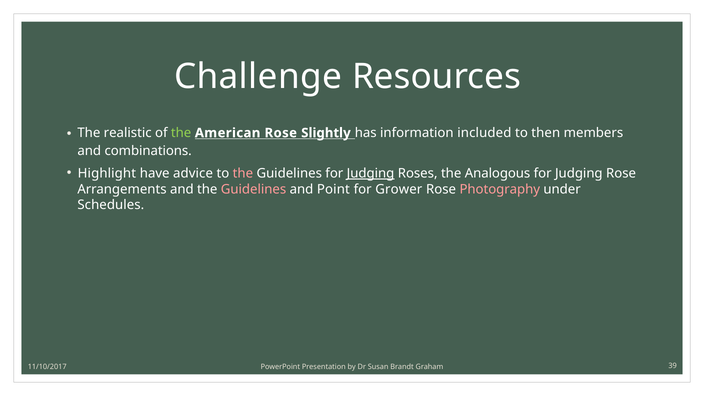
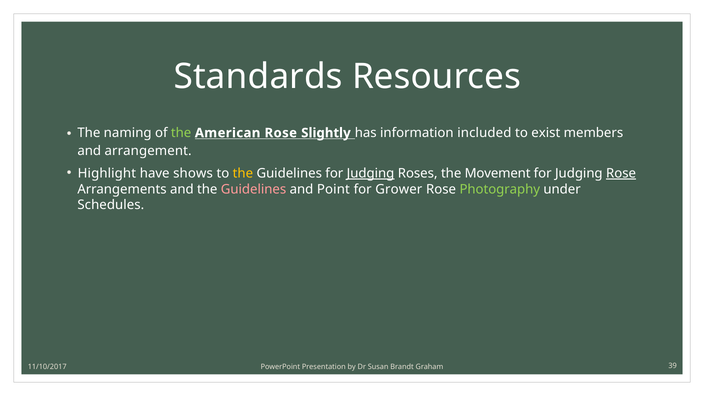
Challenge: Challenge -> Standards (258, 76)
realistic: realistic -> naming (128, 133)
then: then -> exist (546, 133)
combinations: combinations -> arrangement (148, 151)
advice: advice -> shows (193, 173)
the colour: pink -> yellow (243, 173)
Analogous: Analogous -> Movement (498, 173)
Rose underline: none -> present (621, 173)
Photography colour: pink -> light green (500, 189)
